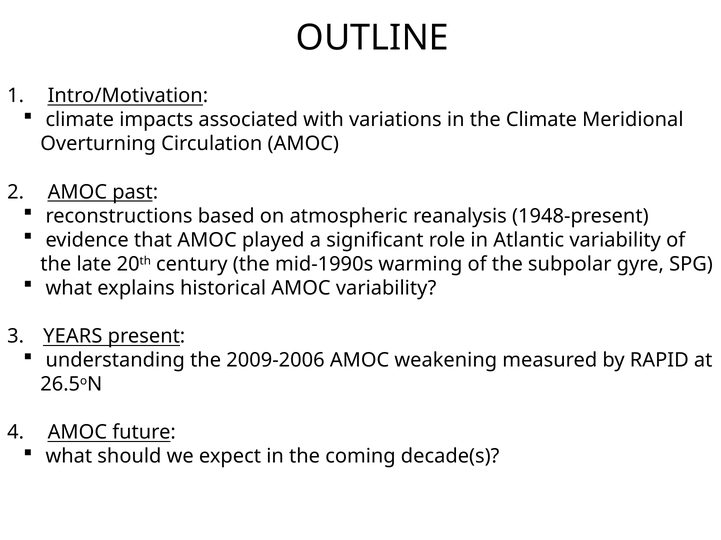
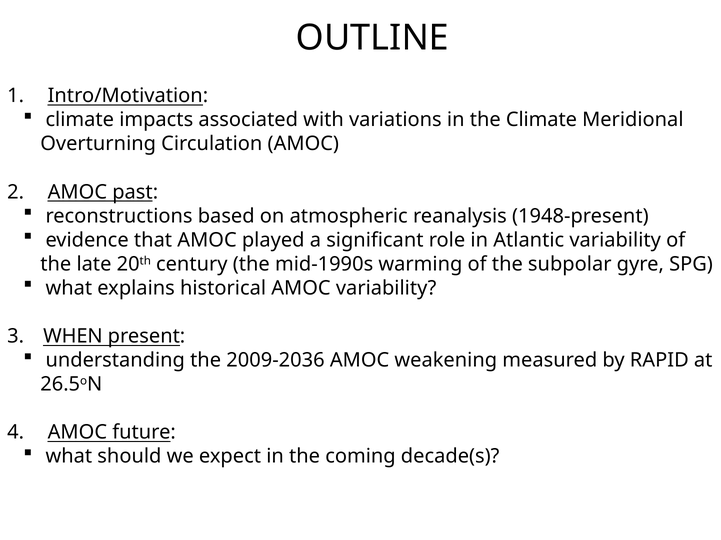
YEARS: YEARS -> WHEN (73, 337)
2009-2006: 2009-2006 -> 2009-2036 (275, 361)
